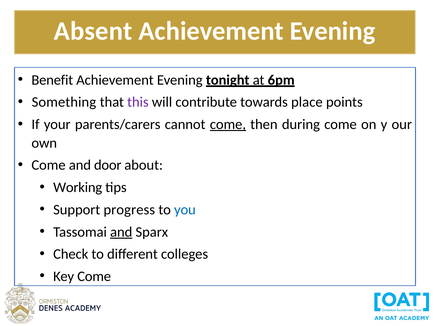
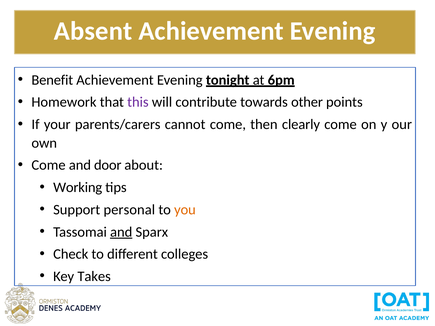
Something: Something -> Homework (64, 102)
place: place -> other (307, 102)
come underline: present -> none (228, 124)
during: during -> clearly (301, 124)
progress: progress -> personal (129, 210)
you colour: blue -> orange (185, 210)
Key Come: Come -> Takes (94, 277)
